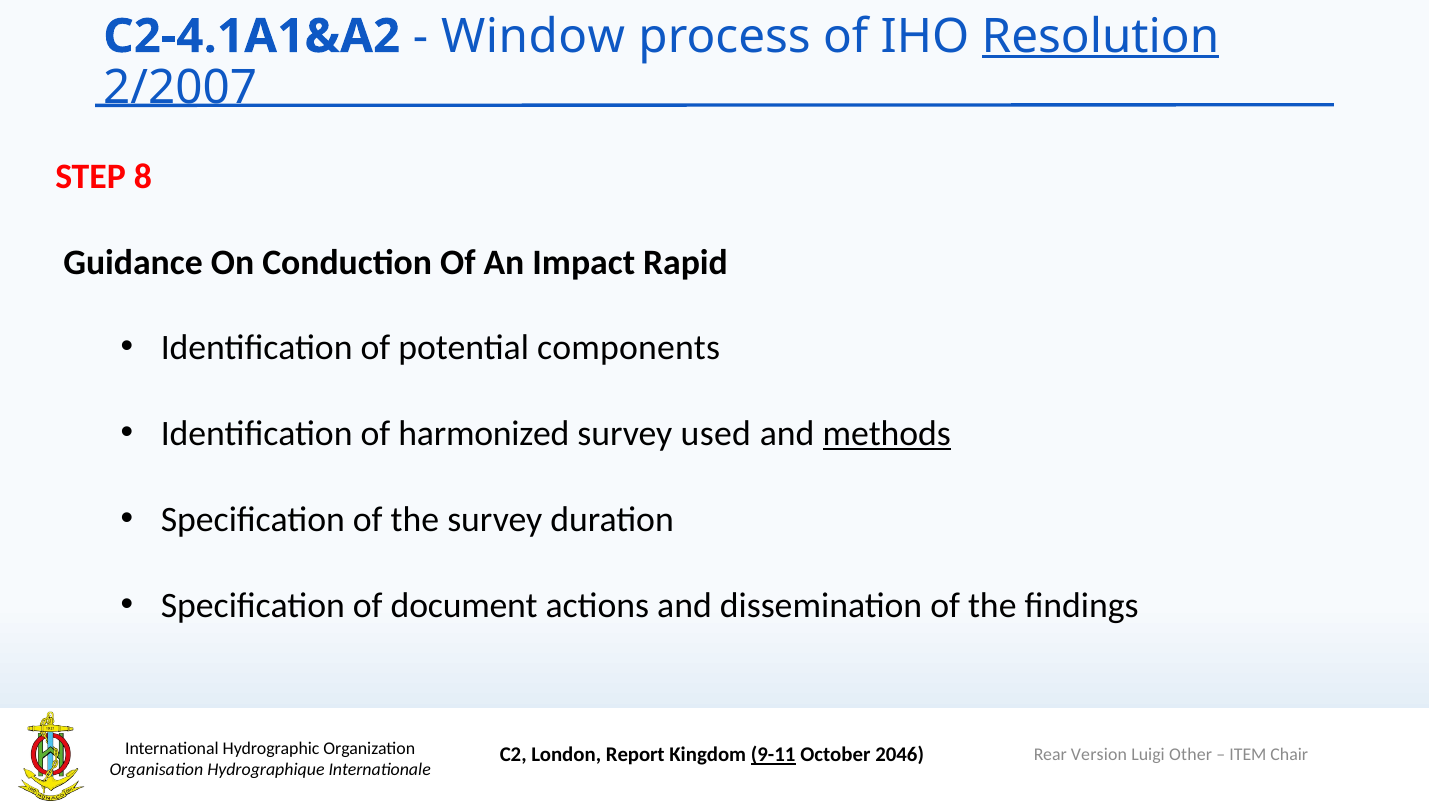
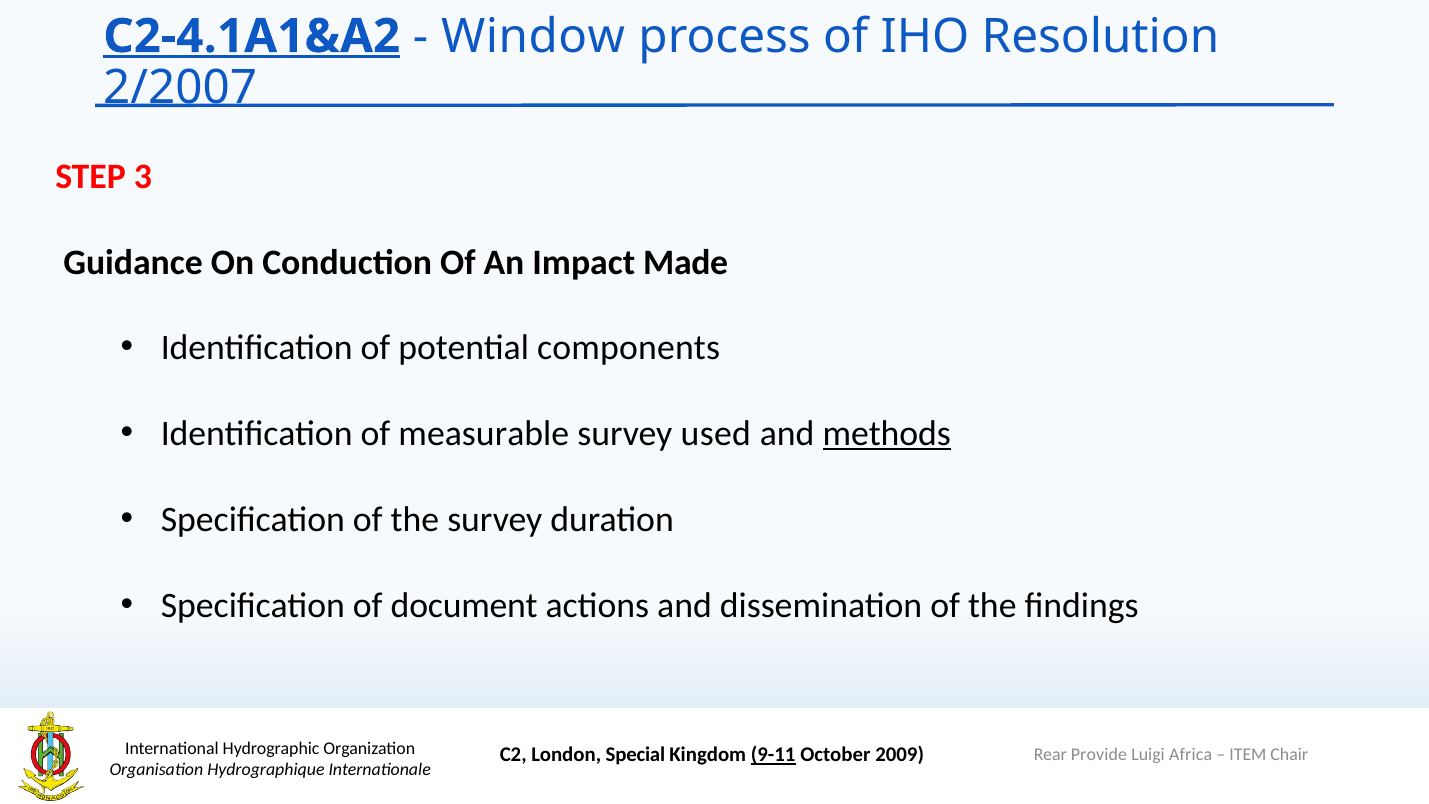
C2-4.1A1&A2 underline: none -> present (252, 36)
Resolution underline: present -> none (1100, 36)
8: 8 -> 3 (143, 177)
Rapid: Rapid -> Made (686, 262)
harmonized: harmonized -> measurable (484, 434)
Report: Report -> Special (635, 755)
2046: 2046 -> 2009 (900, 755)
Version: Version -> Provide (1099, 755)
Other: Other -> Africa (1191, 755)
